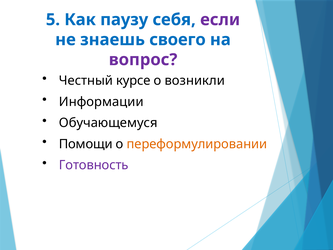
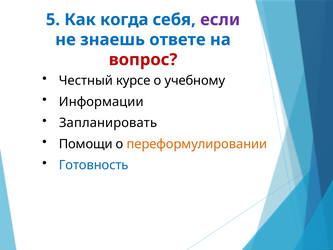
паузу: паузу -> когда (124, 20)
своего: своего -> ответе (177, 40)
вопрос colour: purple -> red (143, 60)
возникли: возникли -> учебному (195, 81)
Обучающемуся: Обучающемуся -> Запланировать (108, 123)
Готовность colour: purple -> blue (94, 165)
